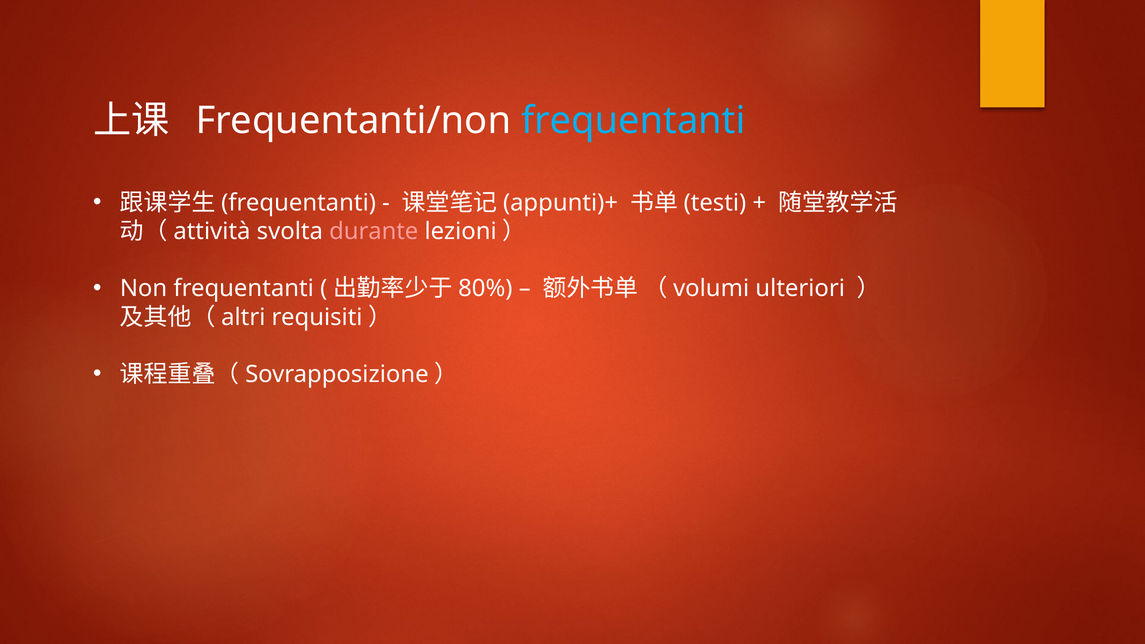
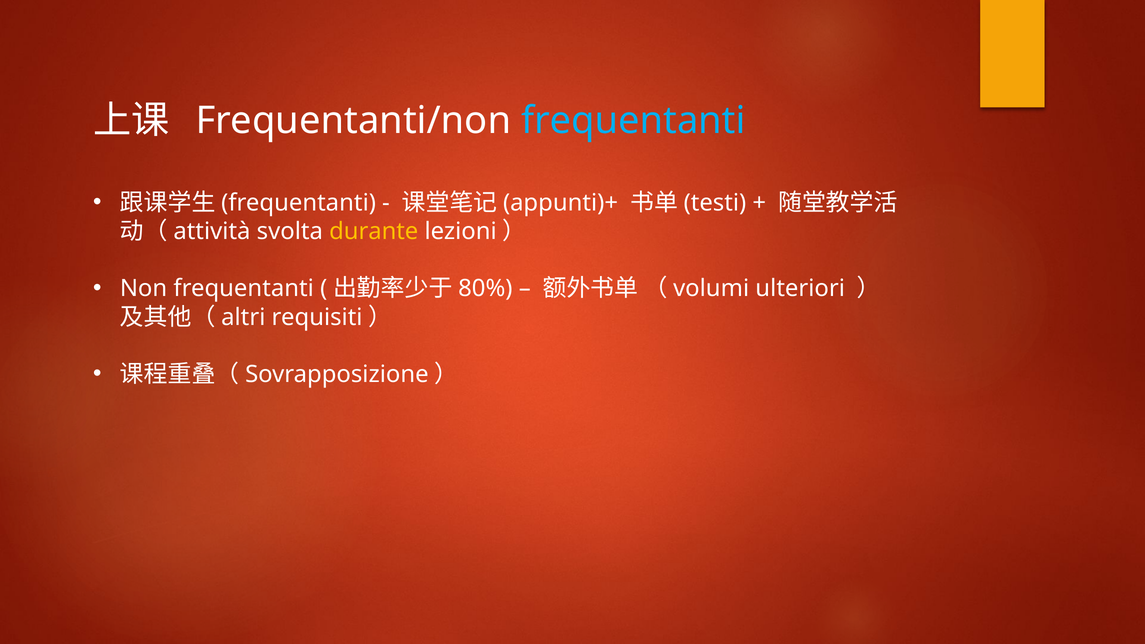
durante colour: pink -> yellow (374, 231)
